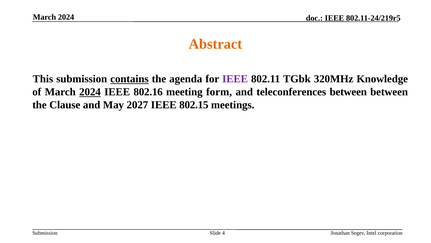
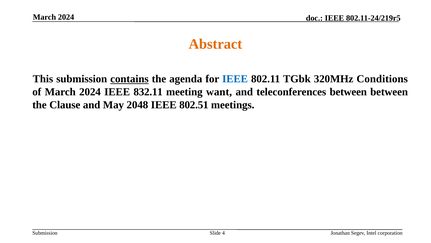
IEEE colour: purple -> blue (235, 79)
Knowledge: Knowledge -> Conditions (382, 79)
2024 underline: present -> none (90, 92)
802.16: 802.16 -> 832.11 (148, 92)
form: form -> want (219, 92)
2027: 2027 -> 2048 (137, 105)
802.15: 802.15 -> 802.51 (194, 105)
